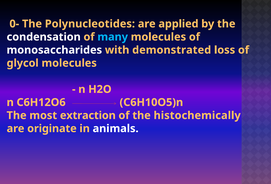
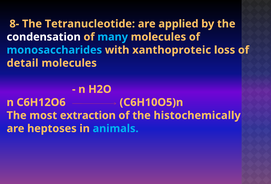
0-: 0- -> 8- (14, 24)
Polynucleotides: Polynucleotides -> Tetranucleotide (90, 24)
monosaccharides colour: white -> light blue (54, 50)
demonstrated: demonstrated -> xanthoproteic (172, 50)
glycol: glycol -> detail (23, 63)
originate: originate -> heptoses (52, 129)
animals colour: white -> light blue (116, 129)
